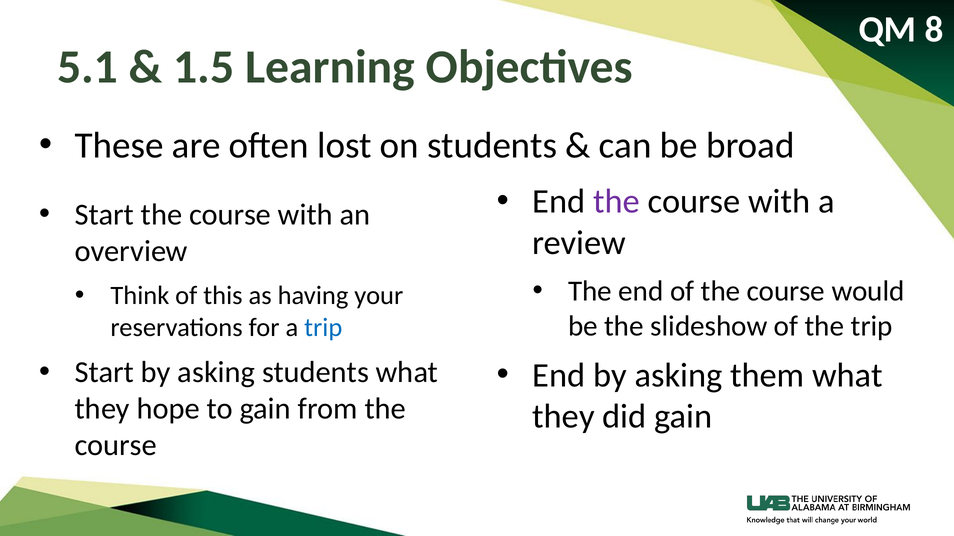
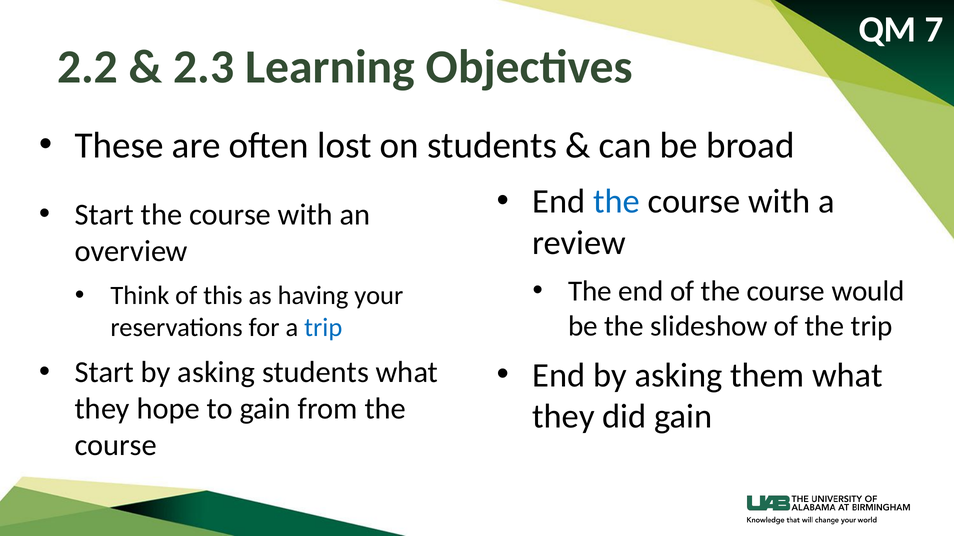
8: 8 -> 7 (934, 30)
5.1: 5.1 -> 2.2 (88, 67)
1.5: 1.5 -> 2.3 (204, 67)
the colour: purple -> blue (617, 202)
